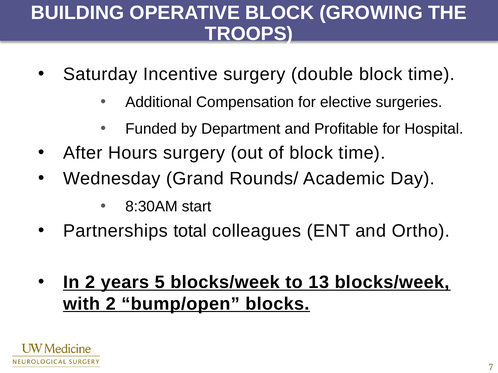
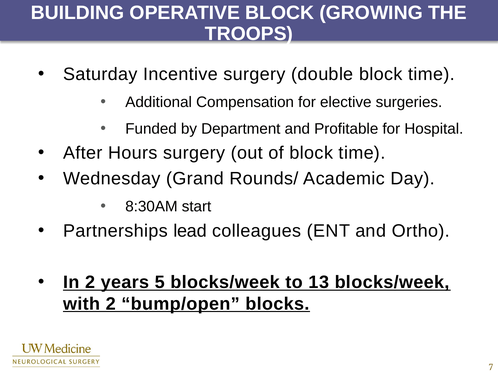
total: total -> lead (190, 231)
